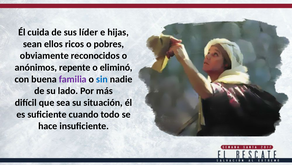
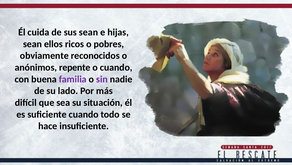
sus líder: líder -> sean (89, 32)
o eliminó: eliminó -> cuando (116, 67)
sin colour: blue -> purple (102, 79)
